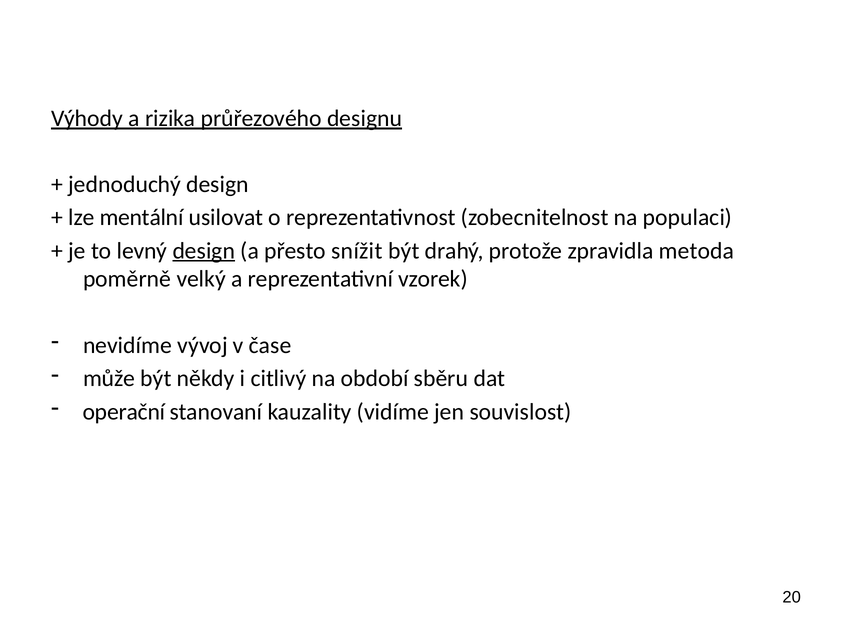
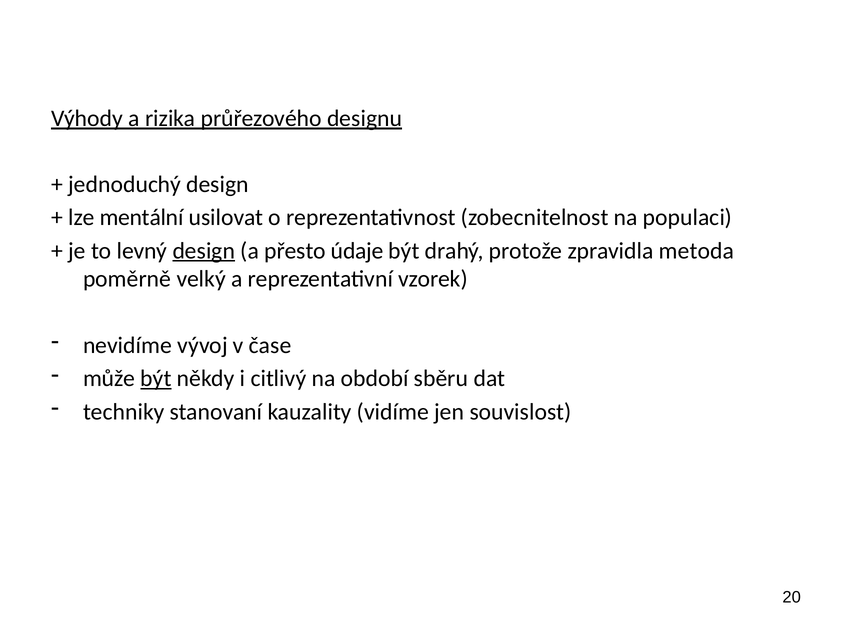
snížit: snížit -> údaje (357, 251)
být underline: none -> present (156, 379)
operační: operační -> techniky (124, 412)
